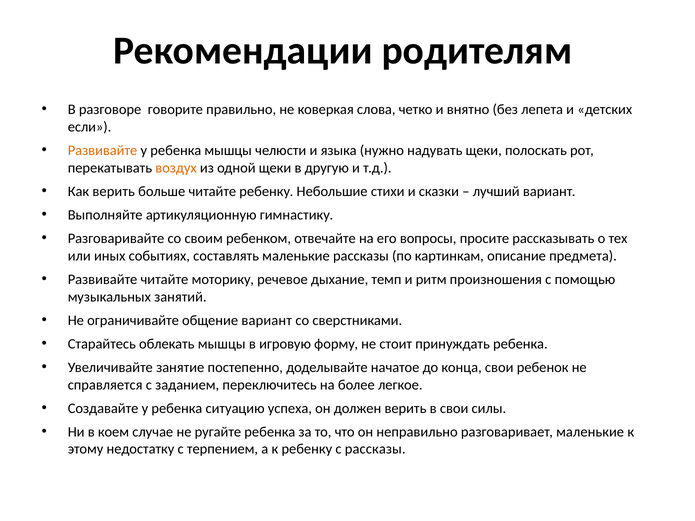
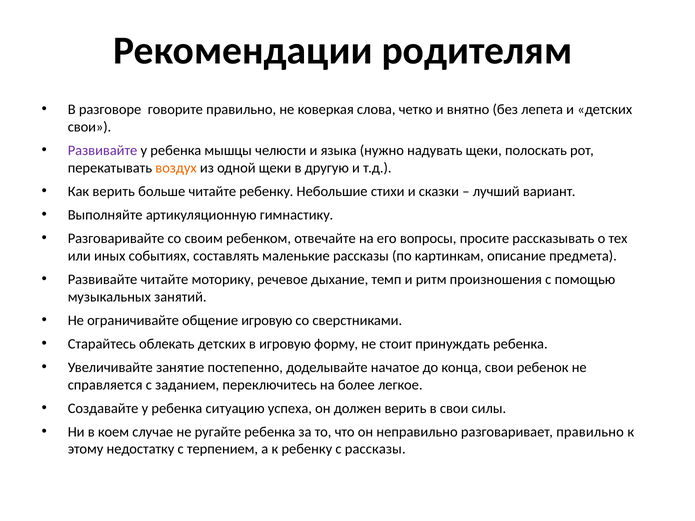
если: если -> свои (90, 127)
Развивайте colour: orange -> purple (103, 151)
общение вариант: вариант -> игровую (267, 320)
облекать мышцы: мышцы -> детских (222, 344)
разговаривает маленькие: маленькие -> правильно (590, 432)
